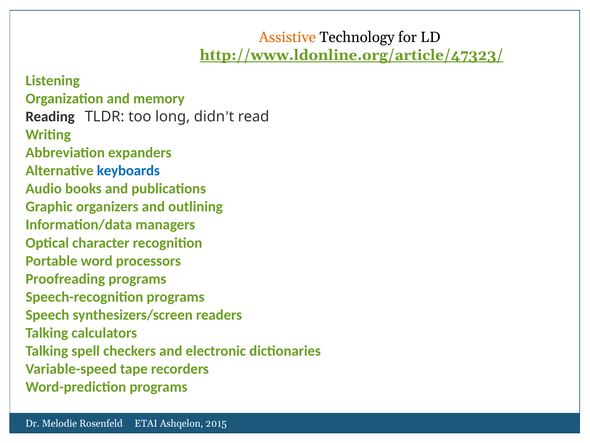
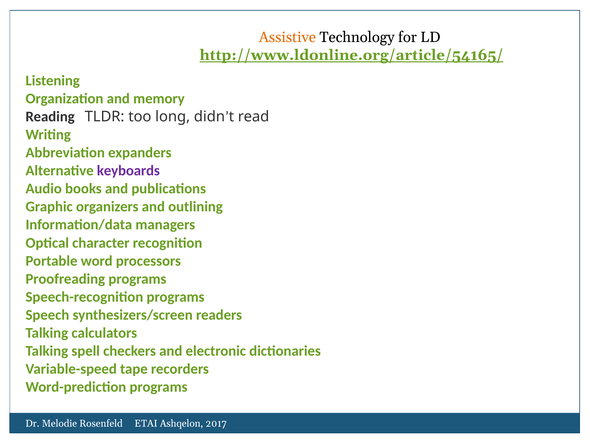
http://www.ldonline.org/article/47323/: http://www.ldonline.org/article/47323/ -> http://www.ldonline.org/article/54165/ (351, 55)
keyboards colour: blue -> purple (128, 171)
2015: 2015 -> 2017 (216, 423)
